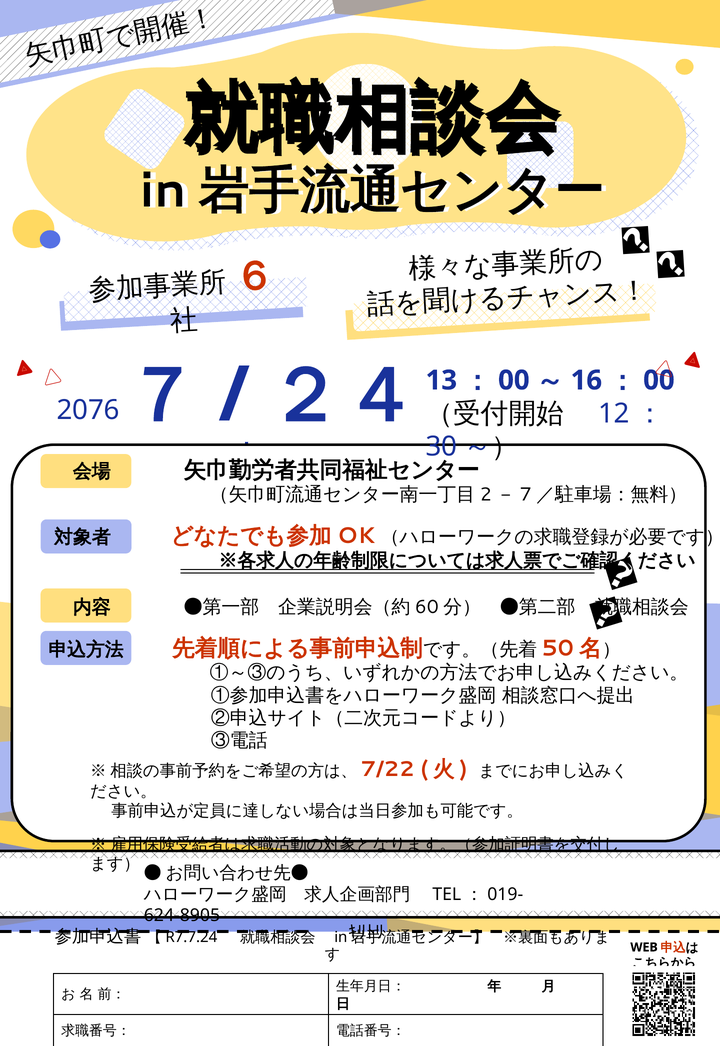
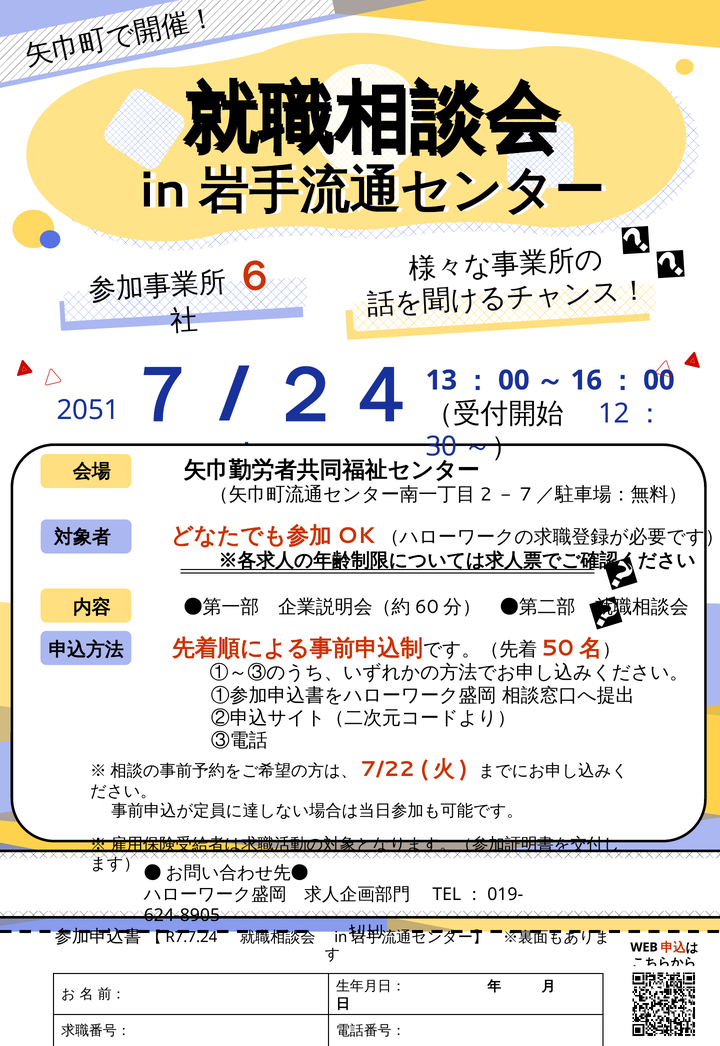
2076: 2076 -> 2051 (88, 410)
